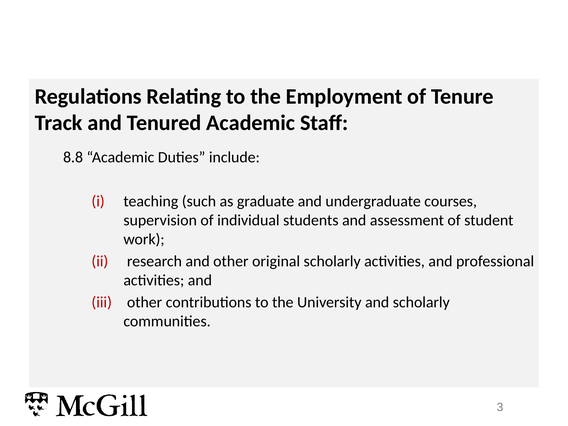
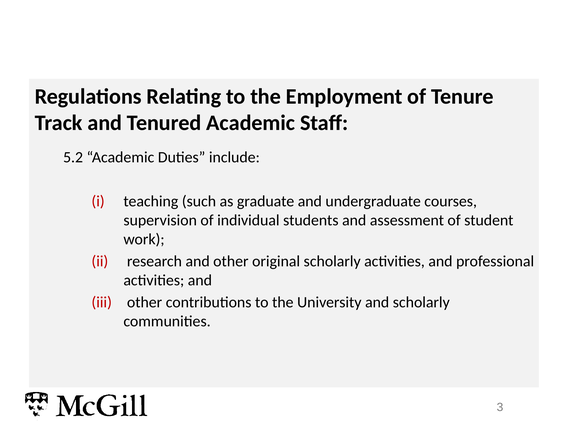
8.8: 8.8 -> 5.2 (73, 157)
